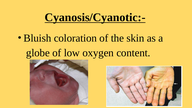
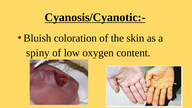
globe: globe -> spiny (38, 53)
